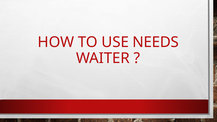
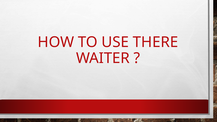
NEEDS: NEEDS -> THERE (155, 42)
